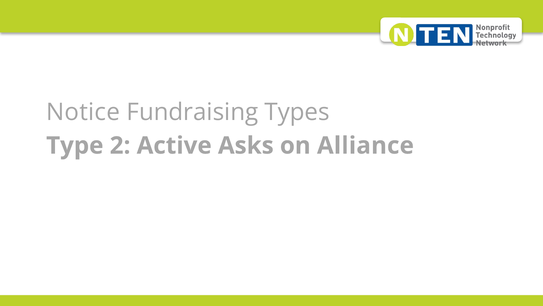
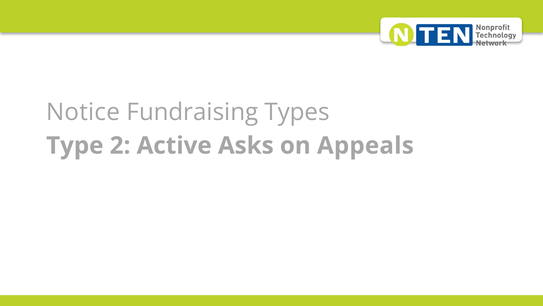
Alliance: Alliance -> Appeals (365, 145)
